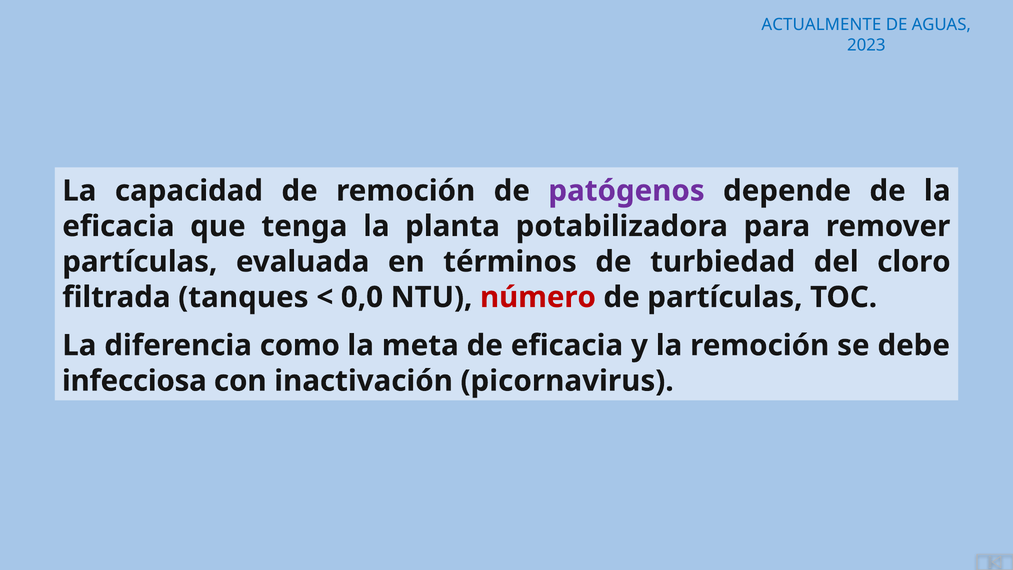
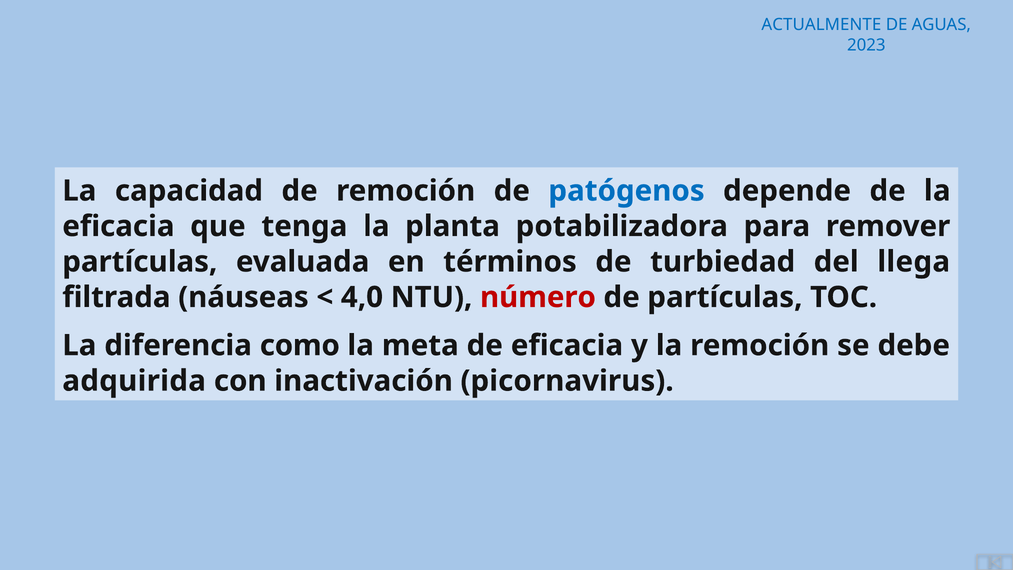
patógenos colour: purple -> blue (627, 191)
cloro: cloro -> llega (914, 262)
tanques: tanques -> náuseas (243, 297)
0,0: 0,0 -> 4,0 (362, 297)
infecciosa: infecciosa -> adquirida (134, 381)
